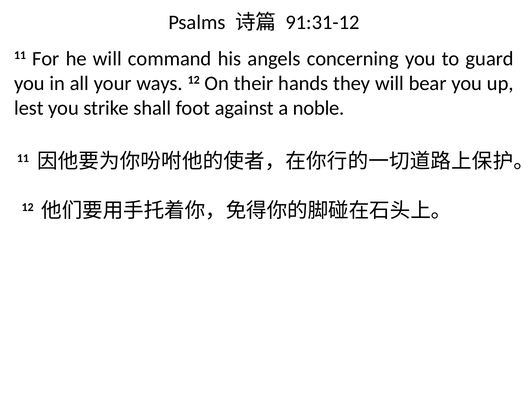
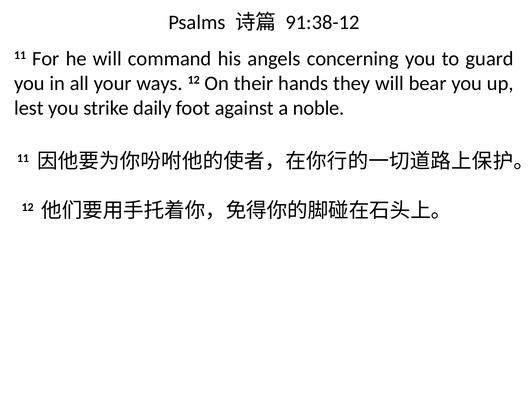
91:31-12: 91:31-12 -> 91:38-12 (323, 23)
shall: shall -> daily (152, 108)
